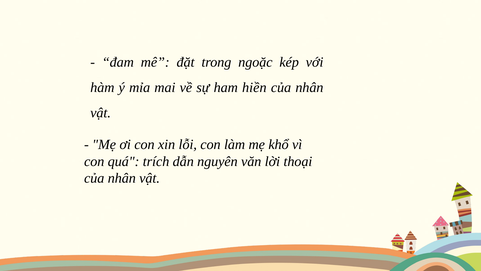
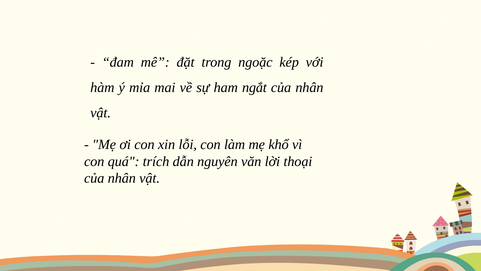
hiền: hiền -> ngắt (254, 87)
